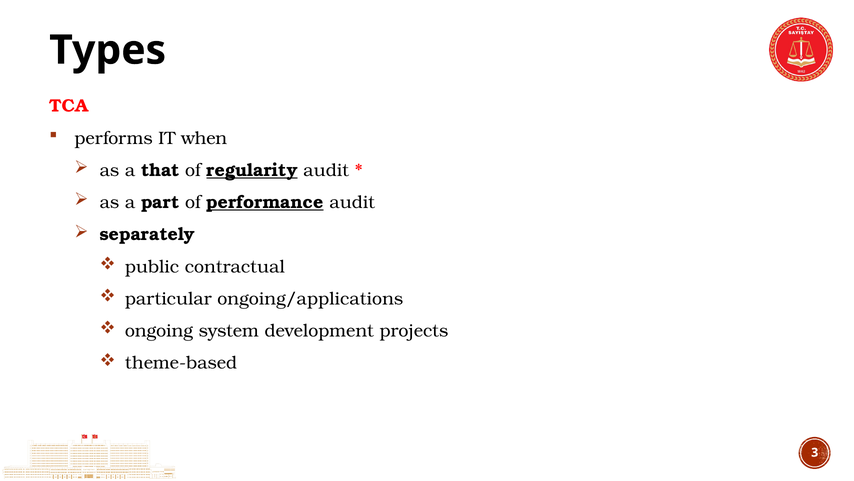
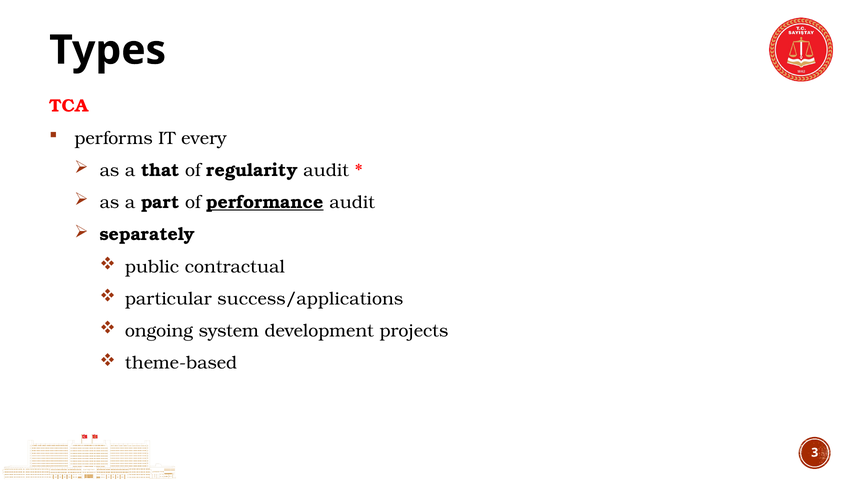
when: when -> every (204, 138)
regularity underline: present -> none (252, 170)
ongoing/applications: ongoing/applications -> success/applications (310, 298)
